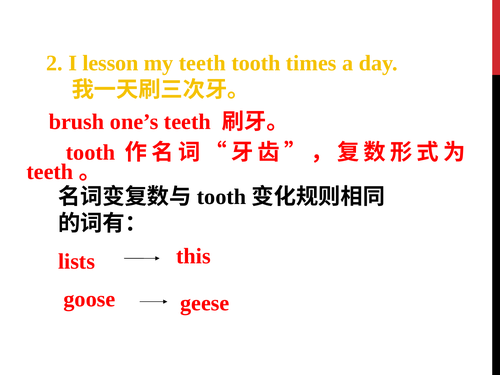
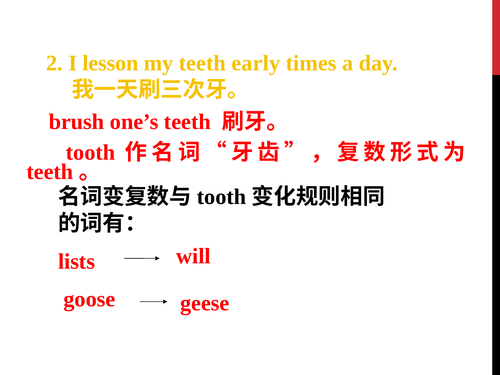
teeth tooth: tooth -> early (256, 63)
this: this -> will (193, 256)
